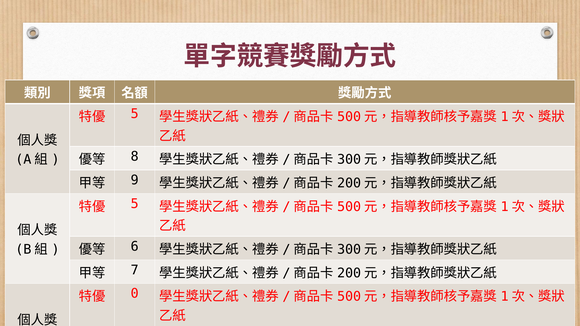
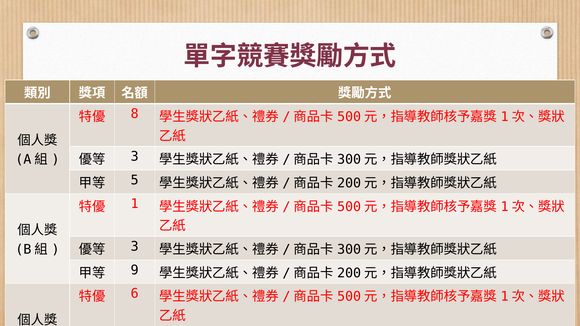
5: 5 -> 8 (135, 114)
8: 8 -> 3 (135, 157)
9: 9 -> 5 (135, 180)
5: 5 -> 1 (135, 204)
6: 6 -> 3 (135, 247)
7: 7 -> 9 (135, 270)
0: 0 -> 6 (135, 294)
